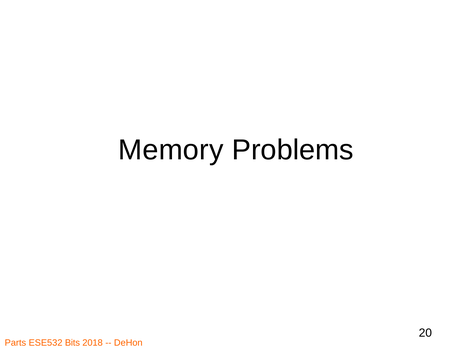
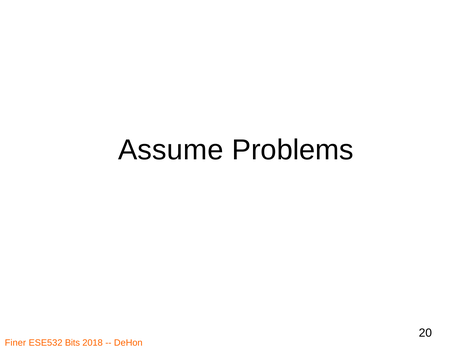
Memory: Memory -> Assume (171, 150)
Parts: Parts -> Finer (15, 343)
